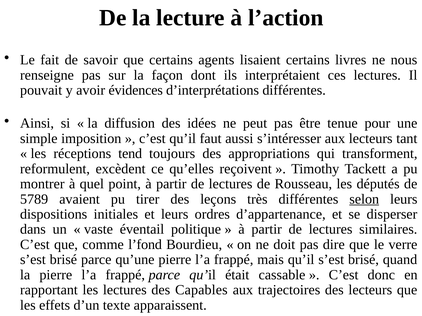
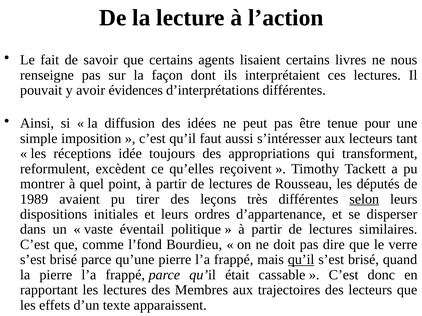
tend: tend -> idée (130, 154)
5789: 5789 -> 1989 (34, 199)
qu’il underline: none -> present (301, 260)
Capables: Capables -> Membres (201, 290)
